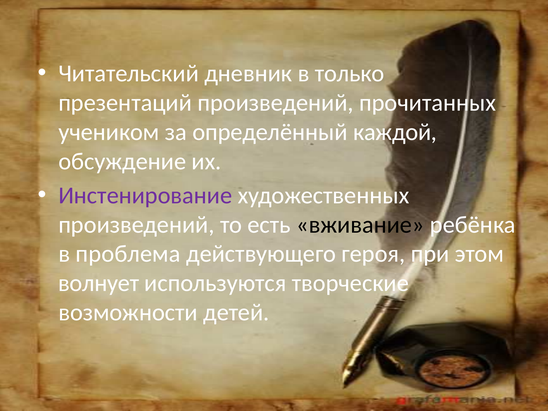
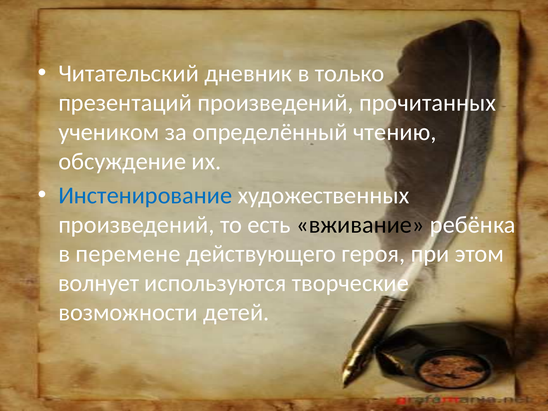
каждой: каждой -> чтению (395, 132)
Инстенирование colour: purple -> blue (145, 195)
проблема: проблема -> перемене (128, 254)
